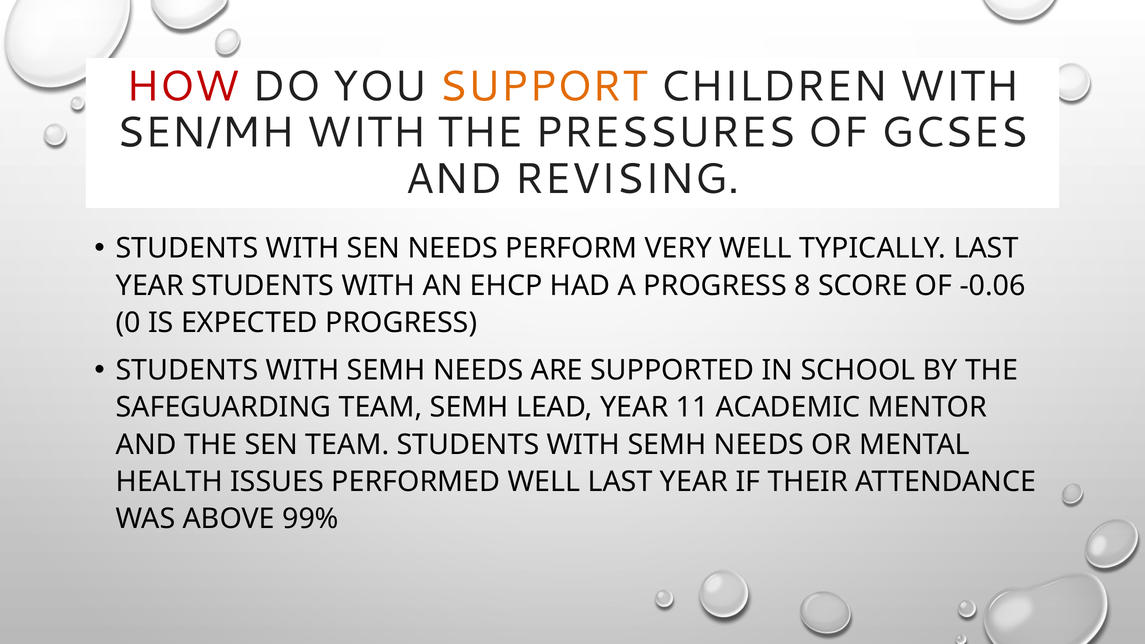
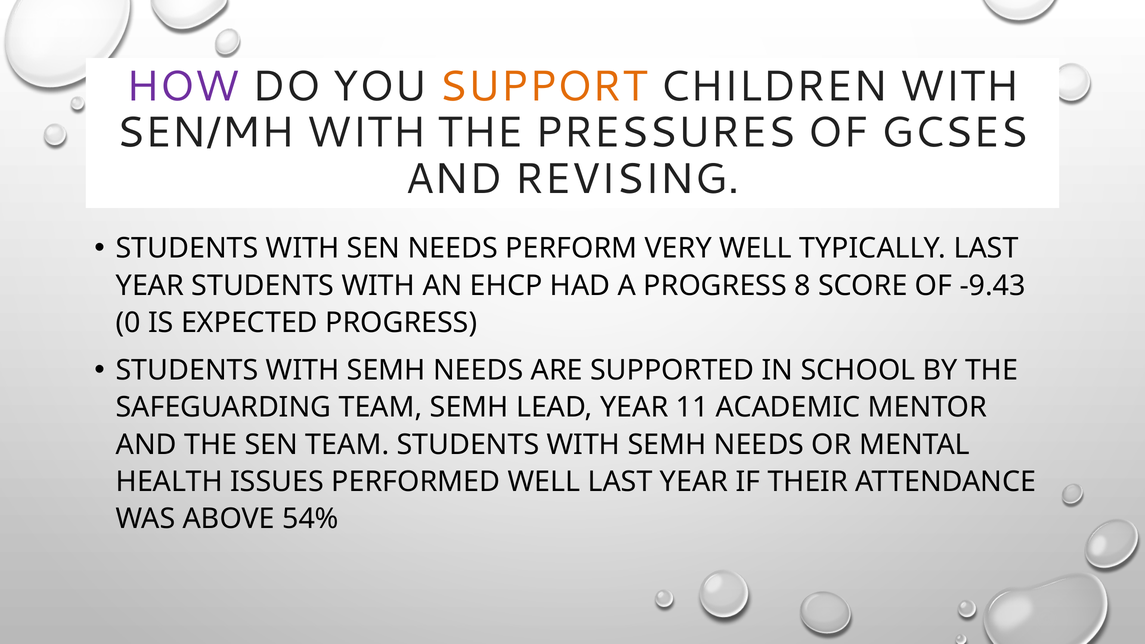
HOW colour: red -> purple (183, 86)
-0.06: -0.06 -> -9.43 (993, 286)
99%: 99% -> 54% (310, 519)
